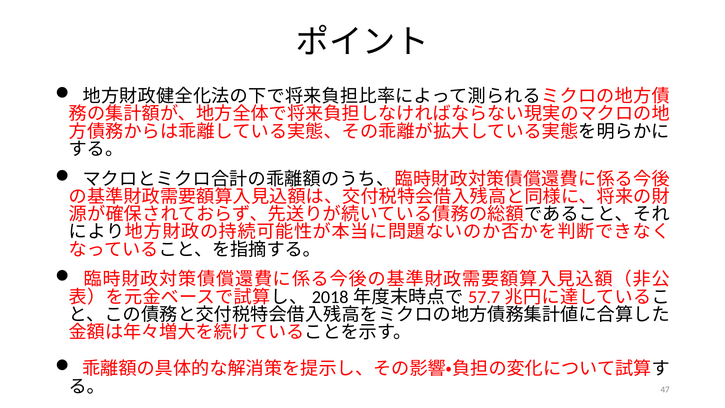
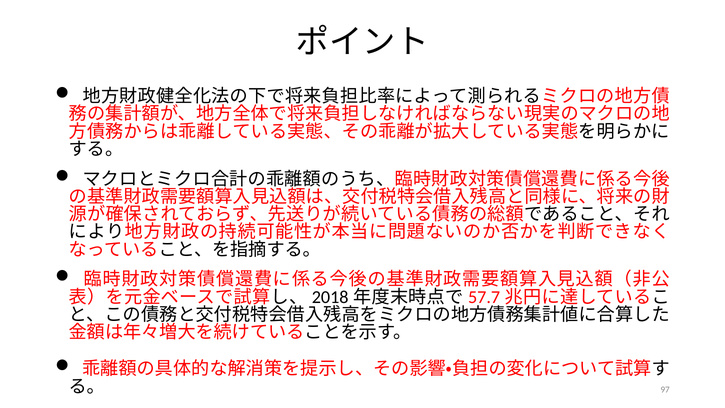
47: 47 -> 97 (665, 389)
